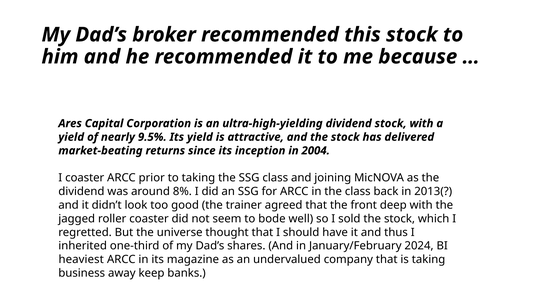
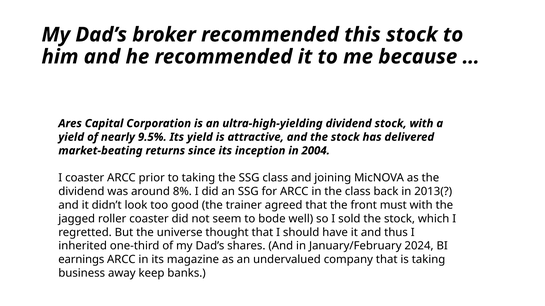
deep: deep -> must (393, 205)
heaviest: heaviest -> earnings (81, 260)
